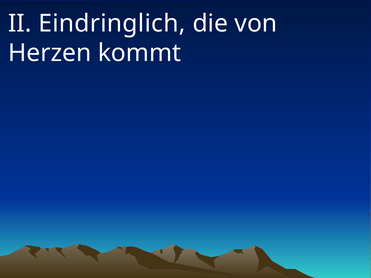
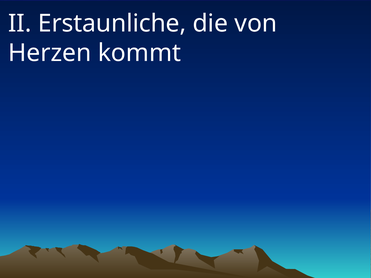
Eindringlich: Eindringlich -> Erstaunliche (112, 23)
